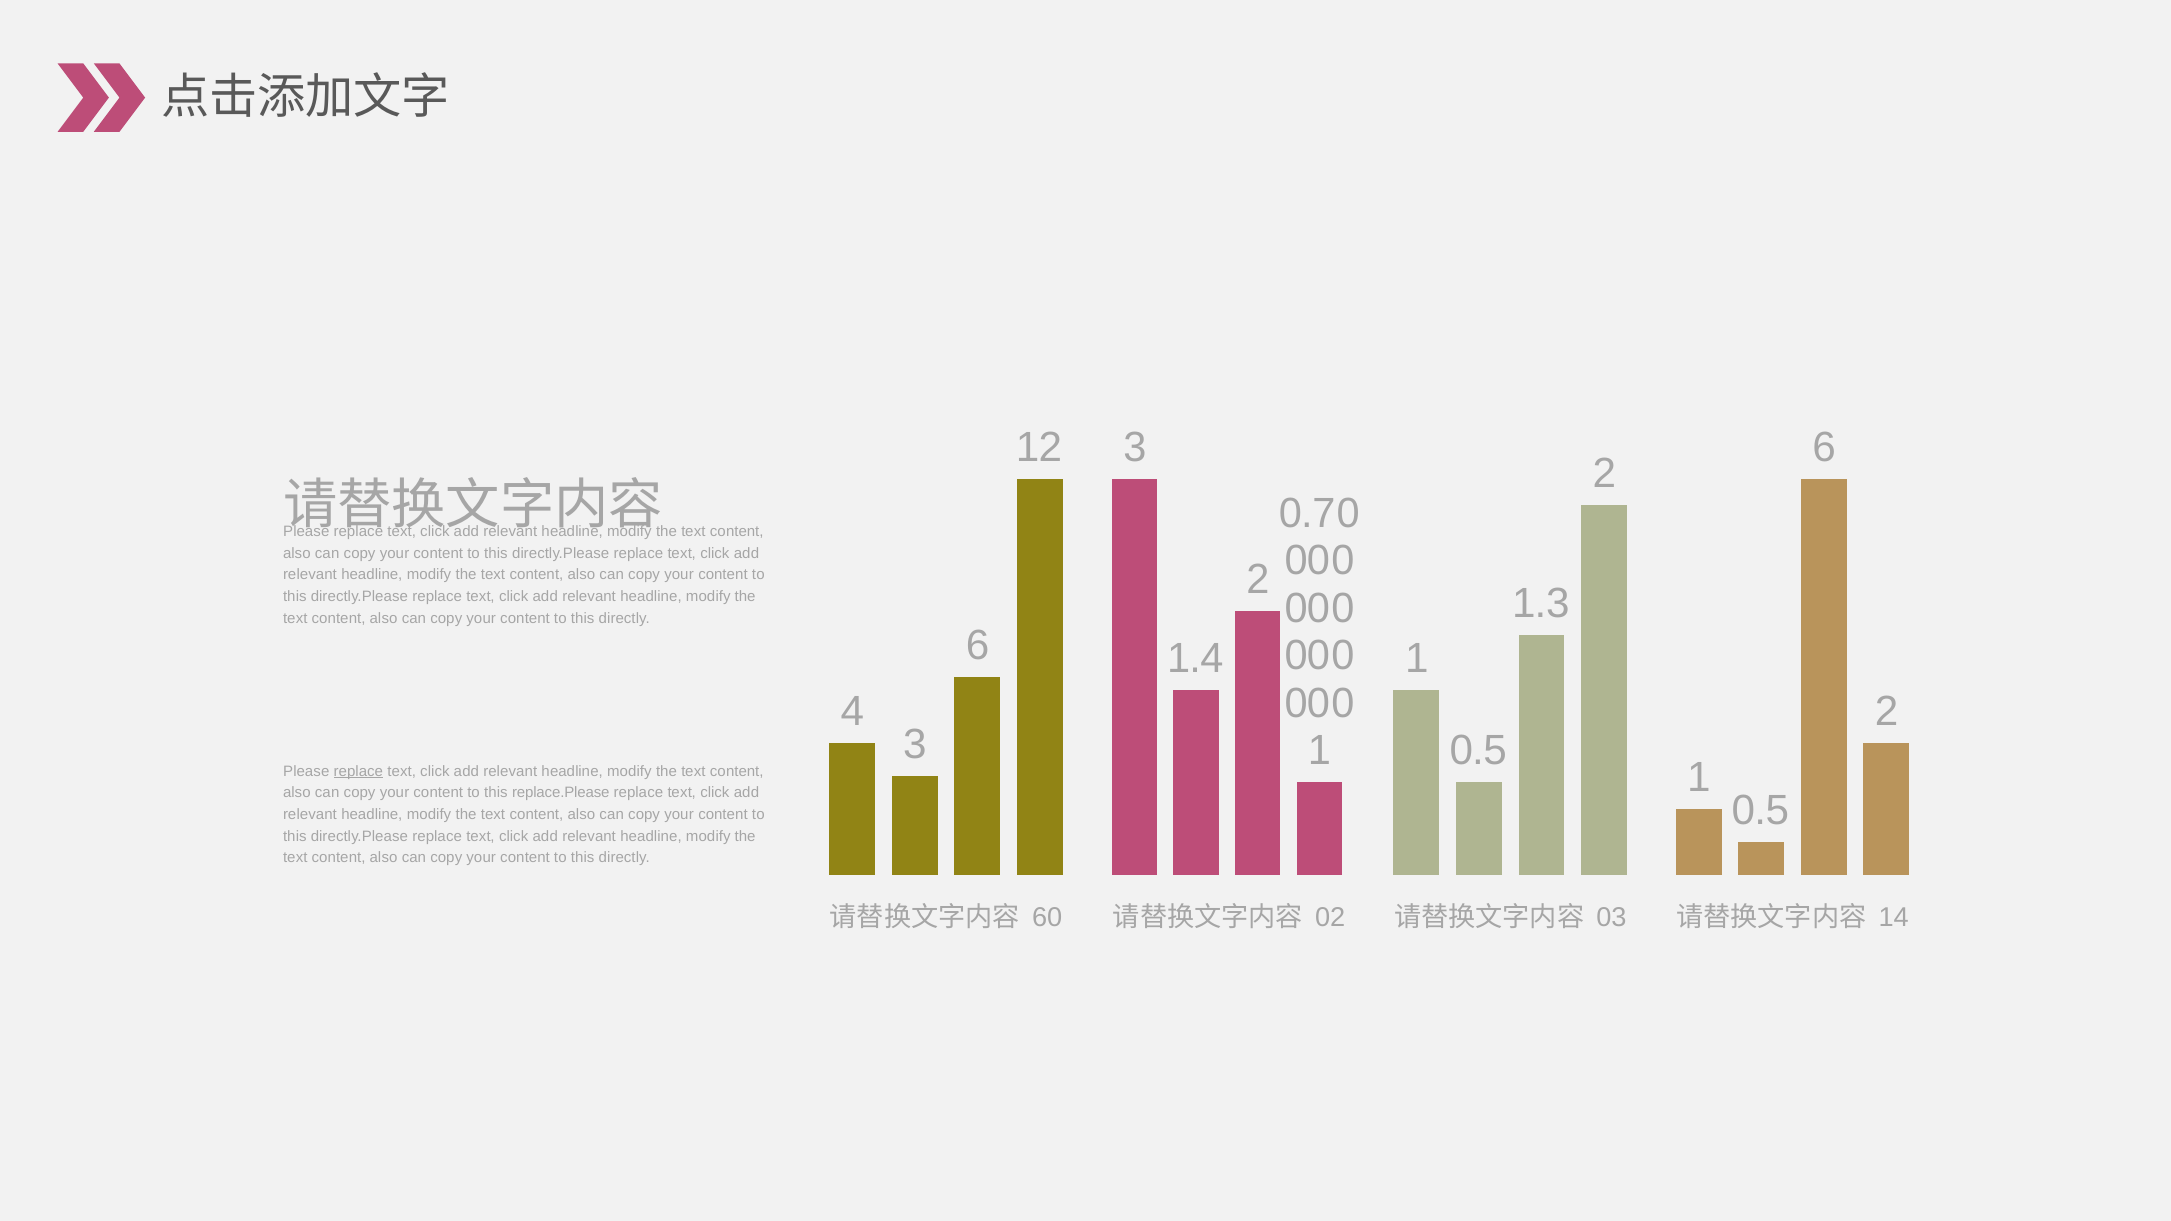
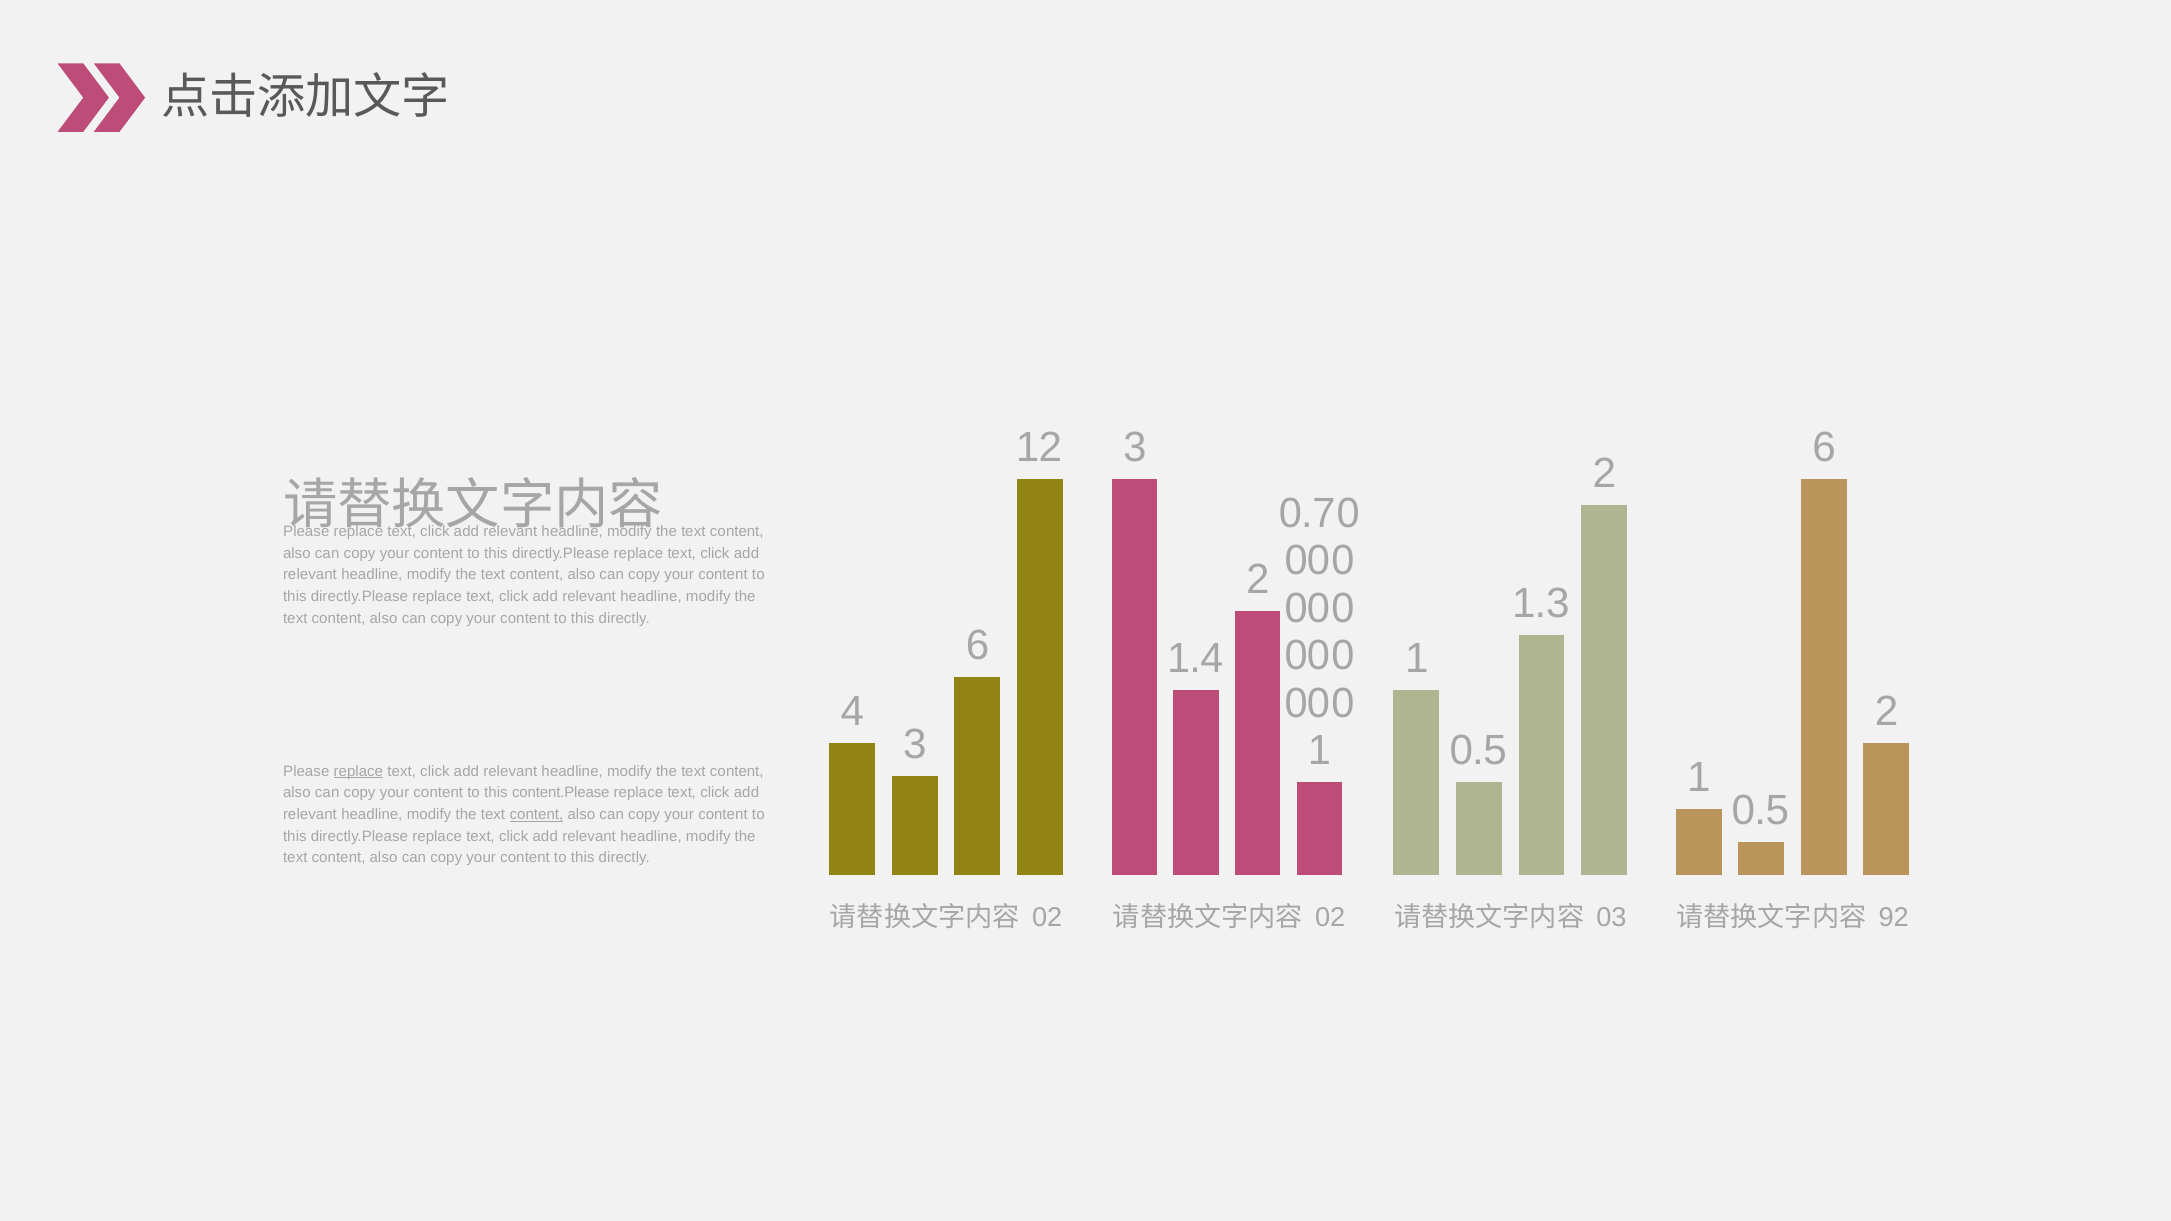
replace.Please: replace.Please -> content.Please (561, 793)
content underline: none -> present (536, 815)
60: 60 -> 02 (1047, 918)
14: 14 -> 92 (1894, 918)
